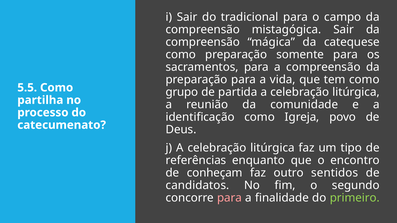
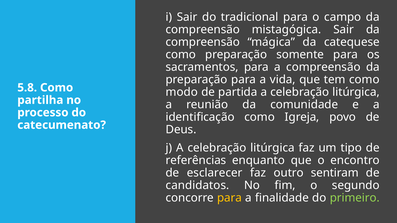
5.5: 5.5 -> 5.8 (27, 88)
grupo: grupo -> modo (182, 92)
conheçam: conheçam -> esclarecer (215, 173)
sentidos: sentidos -> sentiram (335, 173)
para colour: pink -> yellow (229, 198)
